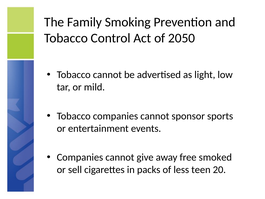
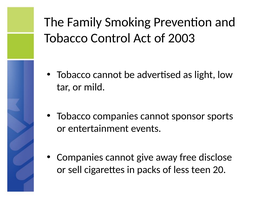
2050: 2050 -> 2003 (182, 38)
smoked: smoked -> disclose (215, 157)
